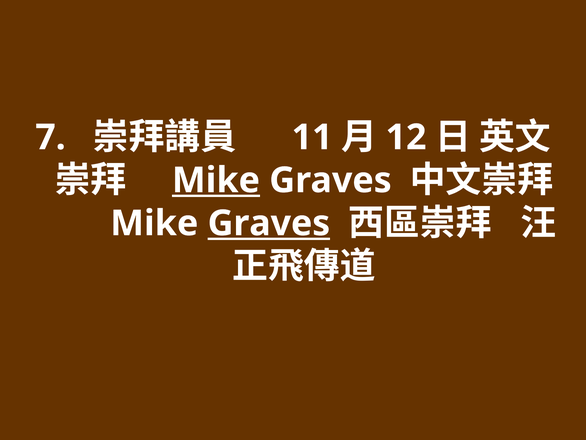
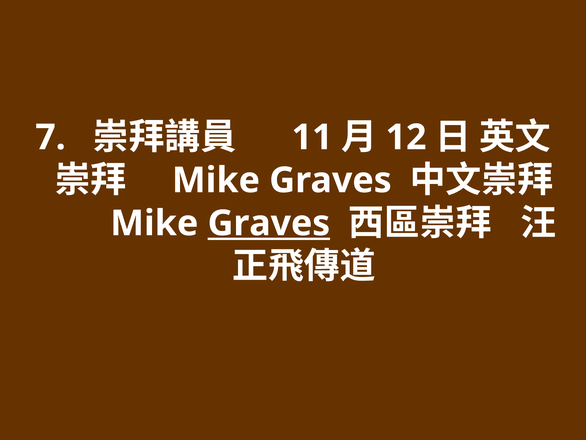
Mike underline: present -> none (216, 180)
